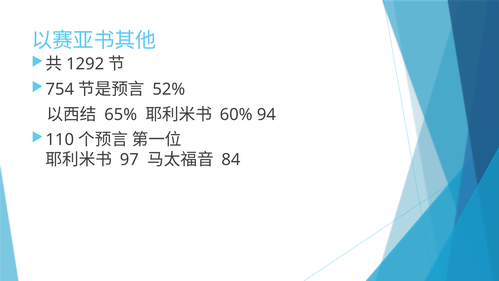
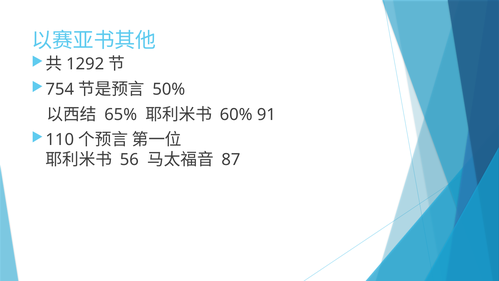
52%: 52% -> 50% (169, 89)
94: 94 -> 91 (266, 114)
97: 97 -> 56 (129, 160)
84: 84 -> 87 (231, 160)
